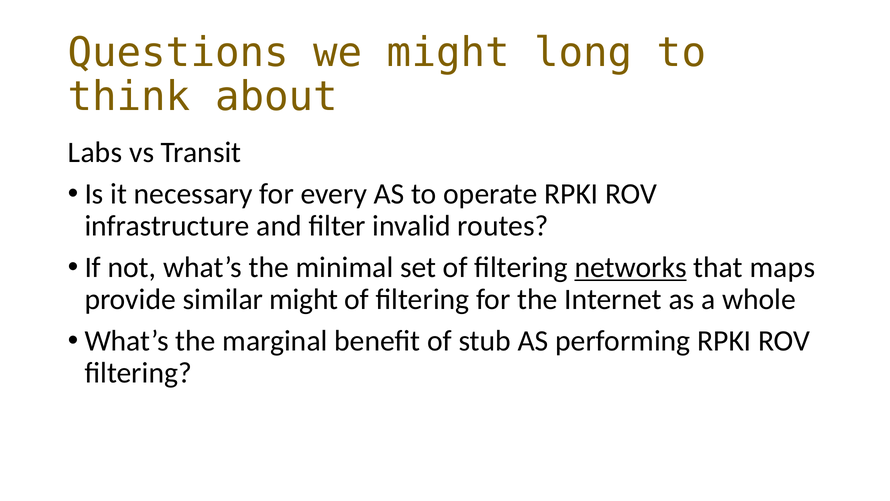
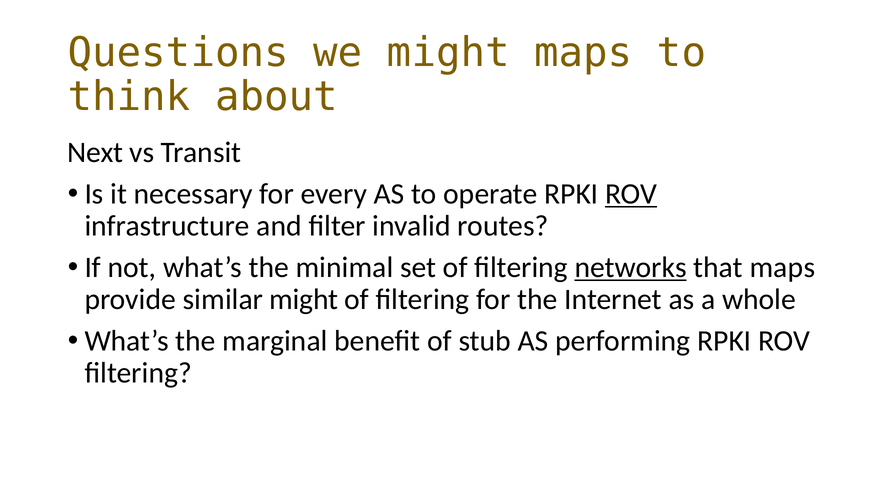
might long: long -> maps (583, 53)
Labs: Labs -> Next (95, 152)
ROV underline: none -> present (631, 194)
